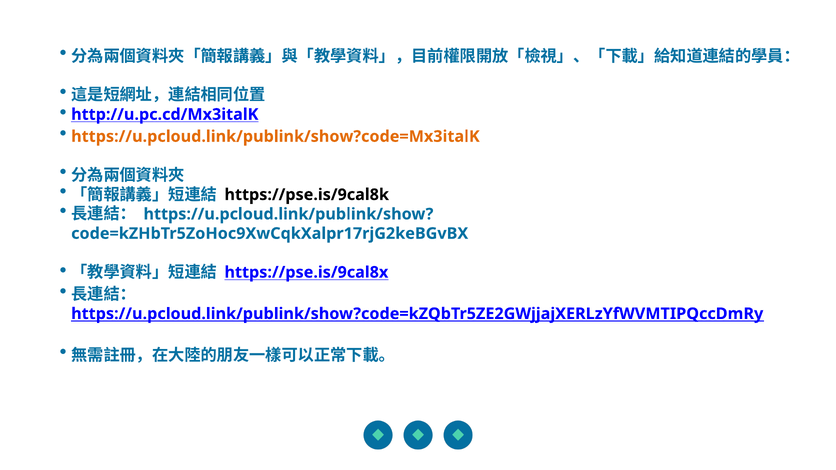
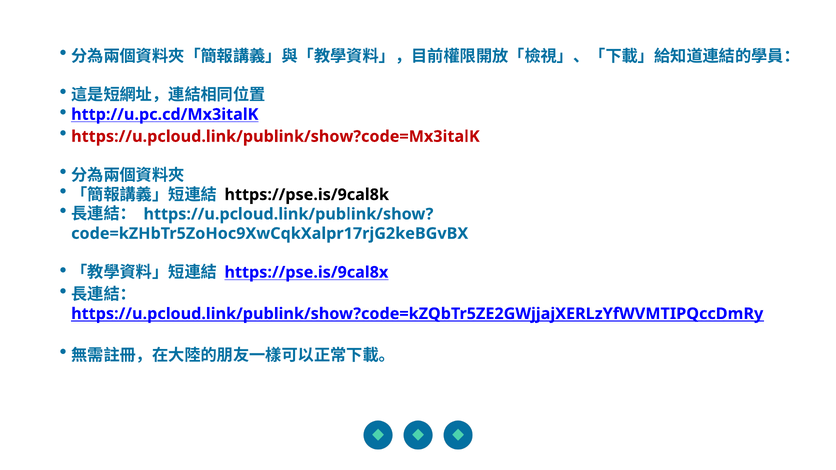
https://u.pcloud.link/publink/show?code=Mx3italK colour: orange -> red (275, 137)
